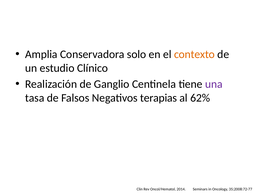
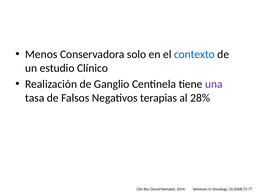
Amplia: Amplia -> Menos (41, 54)
contexto colour: orange -> blue (194, 54)
62%: 62% -> 28% (200, 98)
